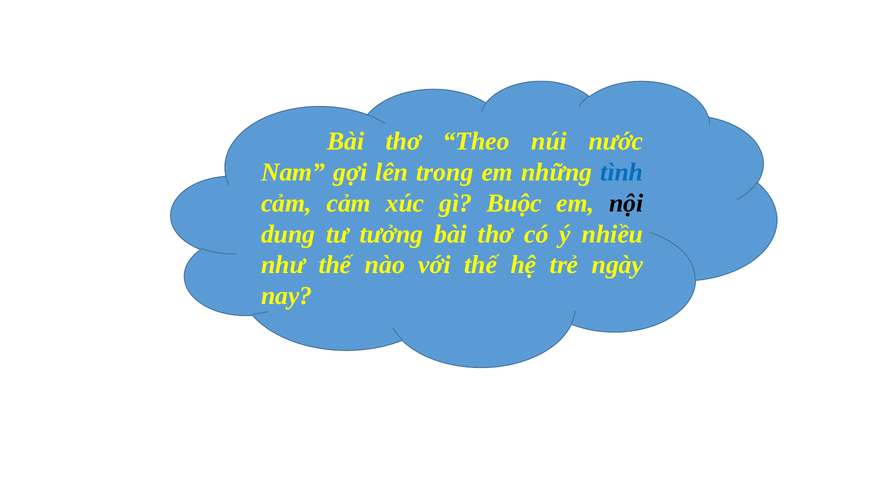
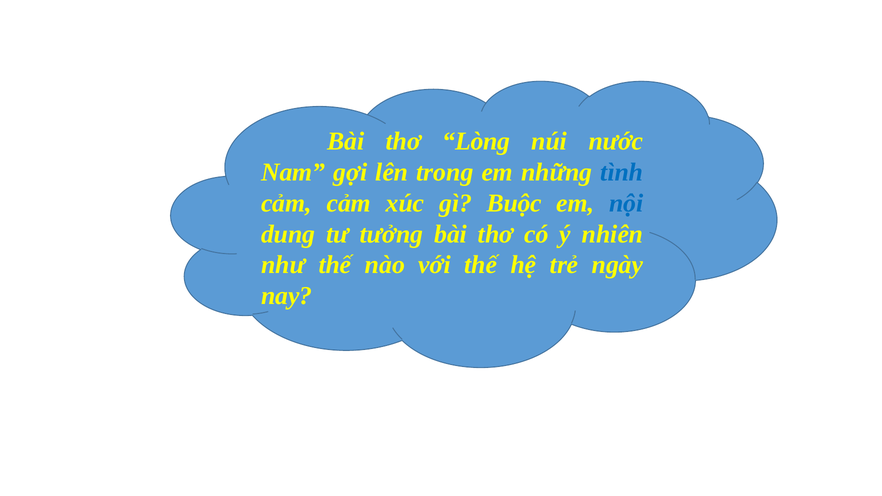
Theo: Theo -> Lòng (476, 141)
nội colour: black -> blue (626, 203)
nhiều: nhiều -> nhiên (613, 234)
